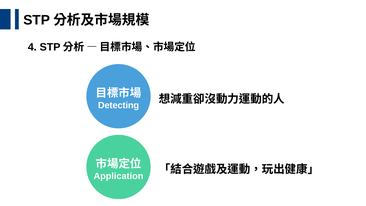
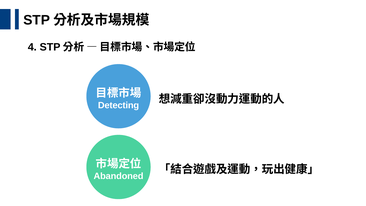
Application: Application -> Abandoned (119, 176)
